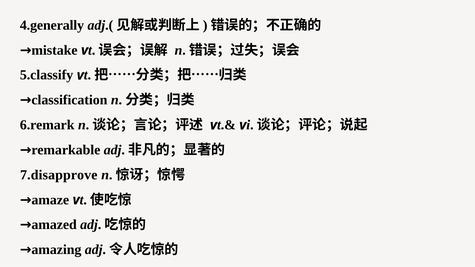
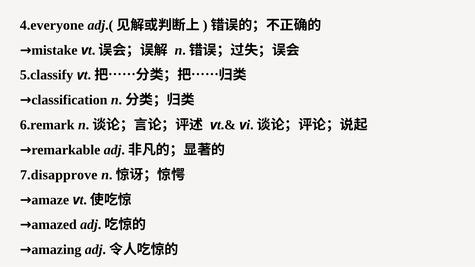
4.generally: 4.generally -> 4.everyone (52, 25)
